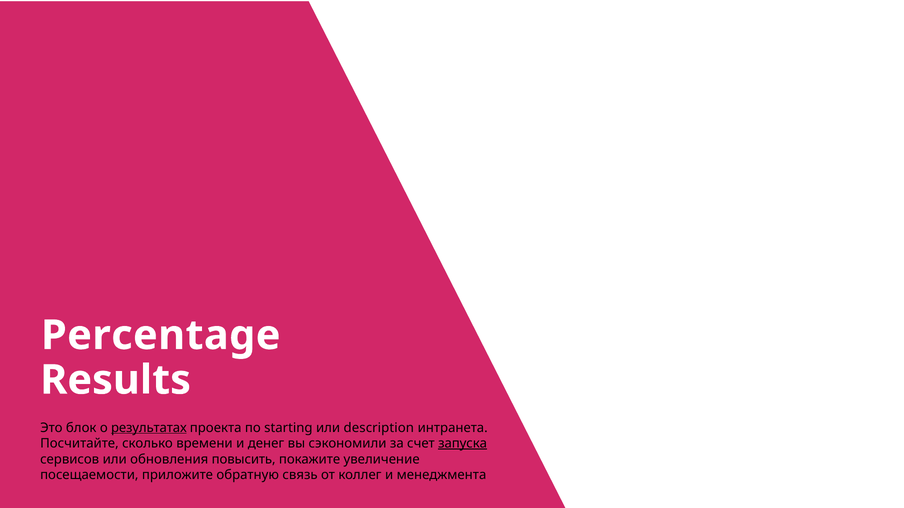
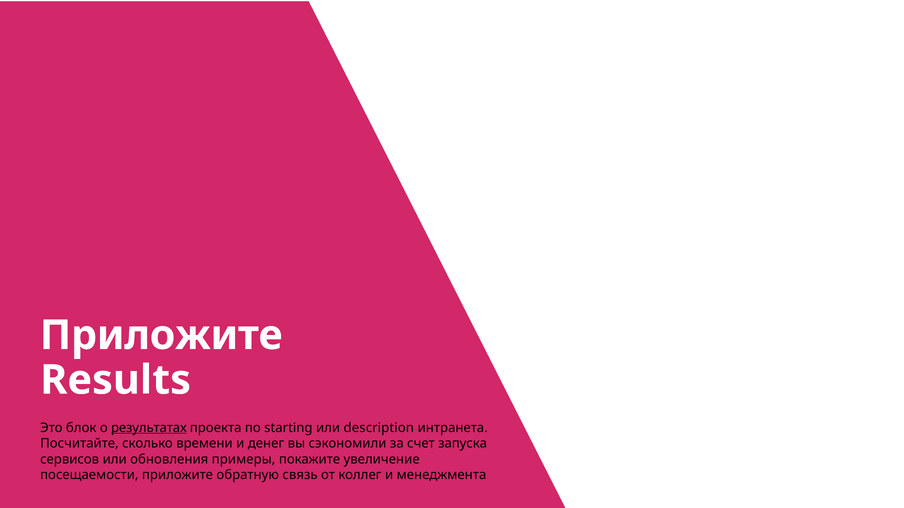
Percentage: Percentage -> Приложите (161, 336)
запуска underline: present -> none (463, 444)
повысить: повысить -> примеры (244, 460)
